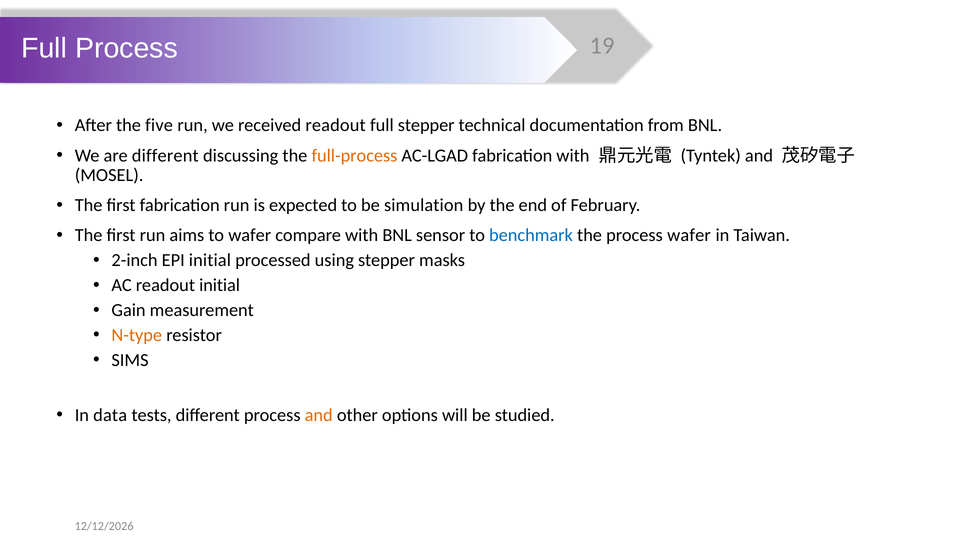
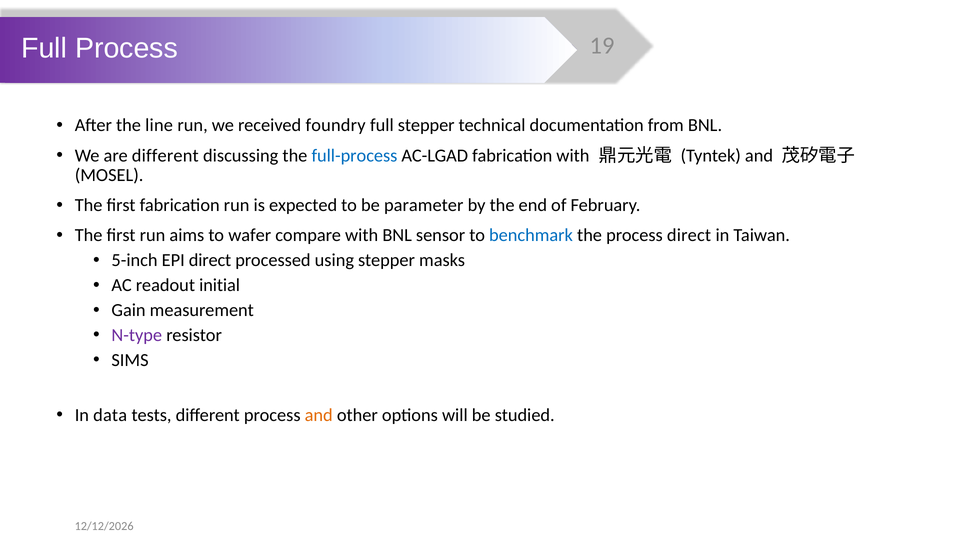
five: five -> line (159, 125)
received readout: readout -> foundry (336, 125)
full-process colour: orange -> blue (354, 155)
simulation: simulation -> parameter (424, 205)
process wafer: wafer -> direct (689, 235)
2-inch: 2-inch -> 5-inch (135, 260)
EPI initial: initial -> direct (210, 260)
N-type colour: orange -> purple (137, 335)
